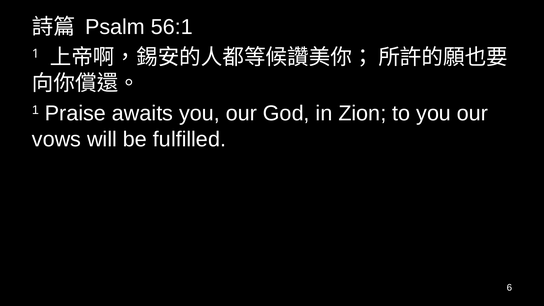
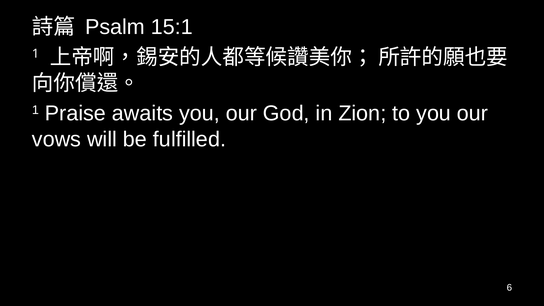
56:1: 56:1 -> 15:1 (172, 27)
